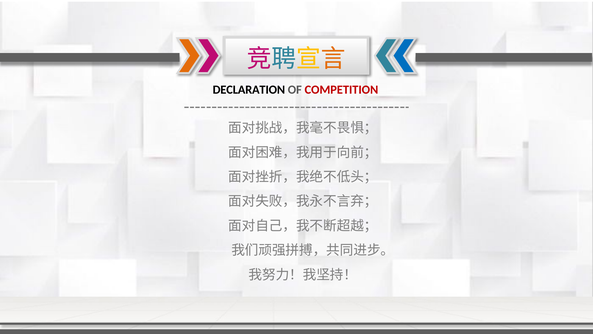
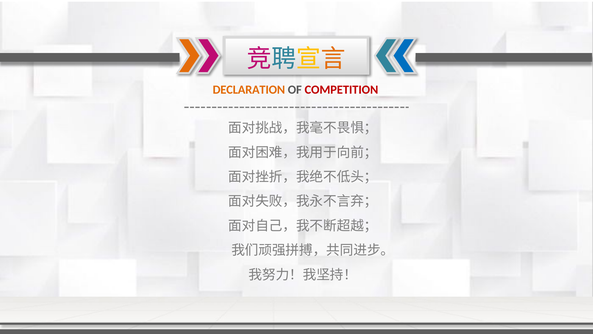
DECLARATION colour: black -> orange (249, 90)
